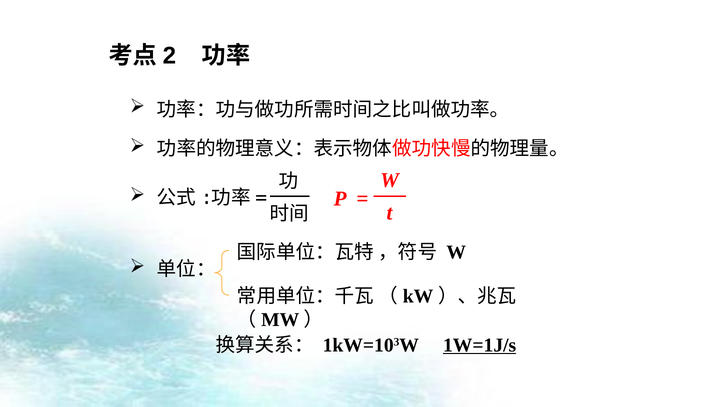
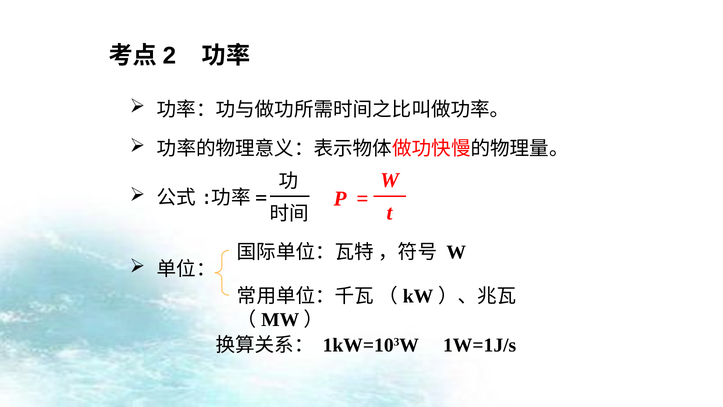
1W=1J/s underline: present -> none (480, 345)
